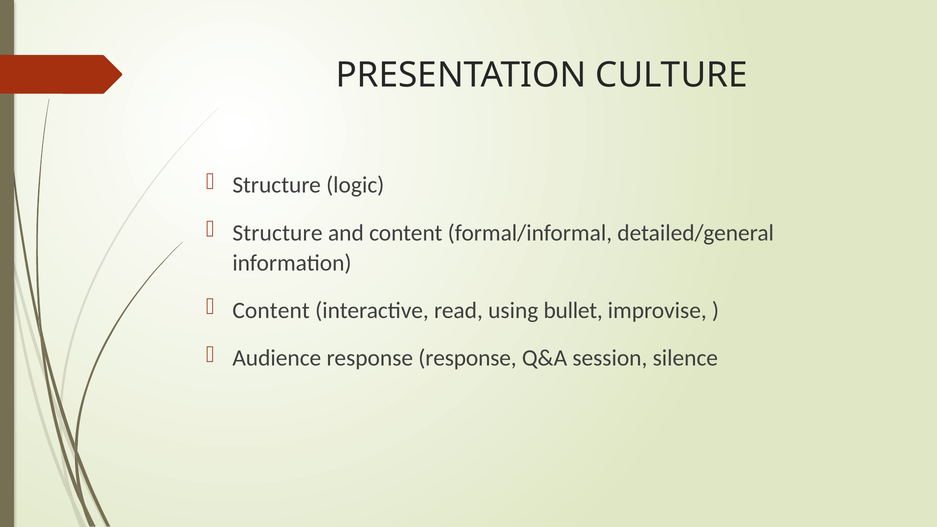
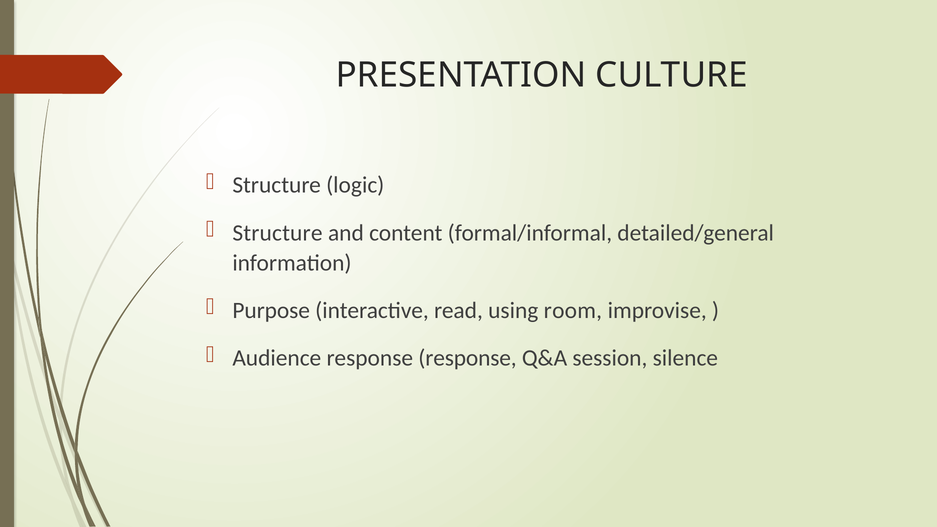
Content: Content -> Purpose (271, 311)
bullet: bullet -> room (573, 311)
